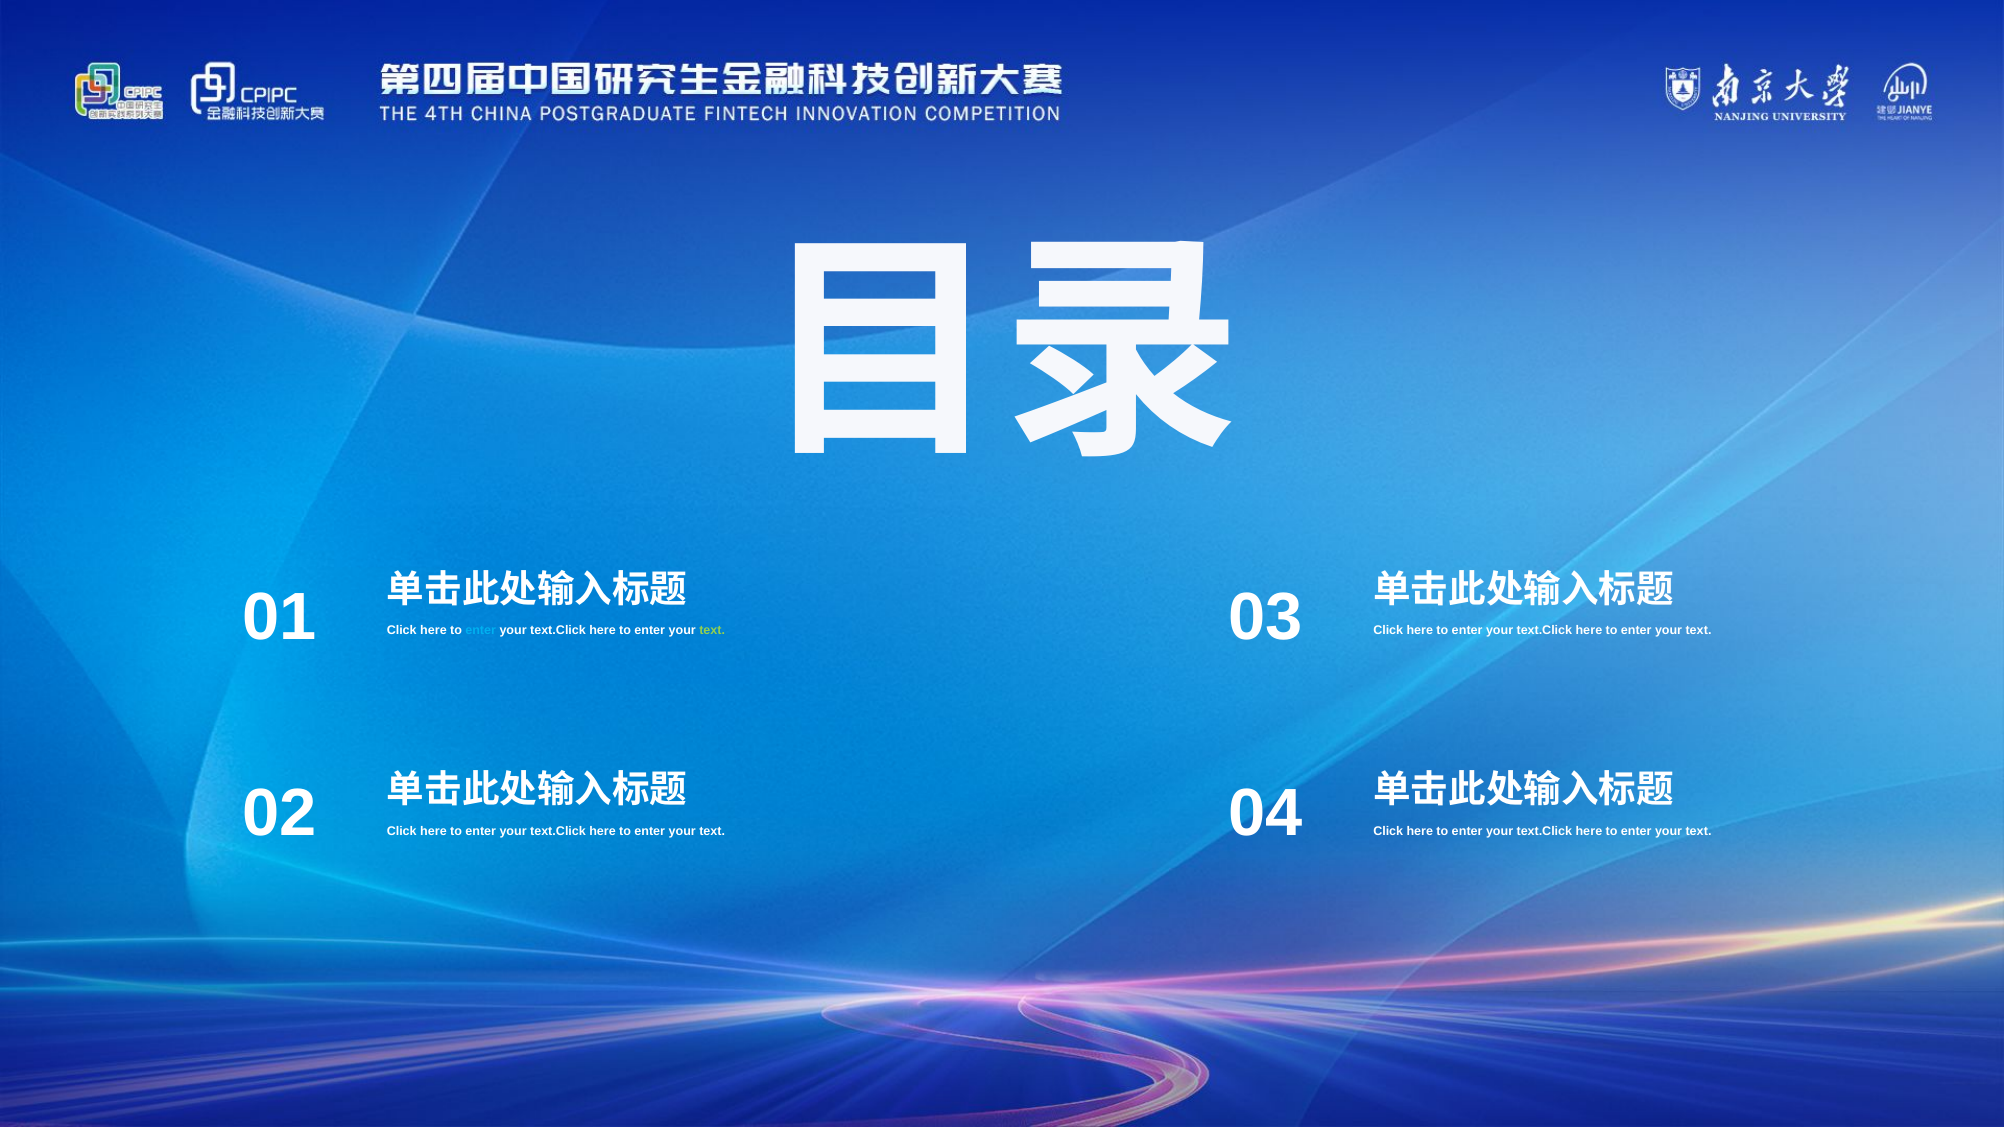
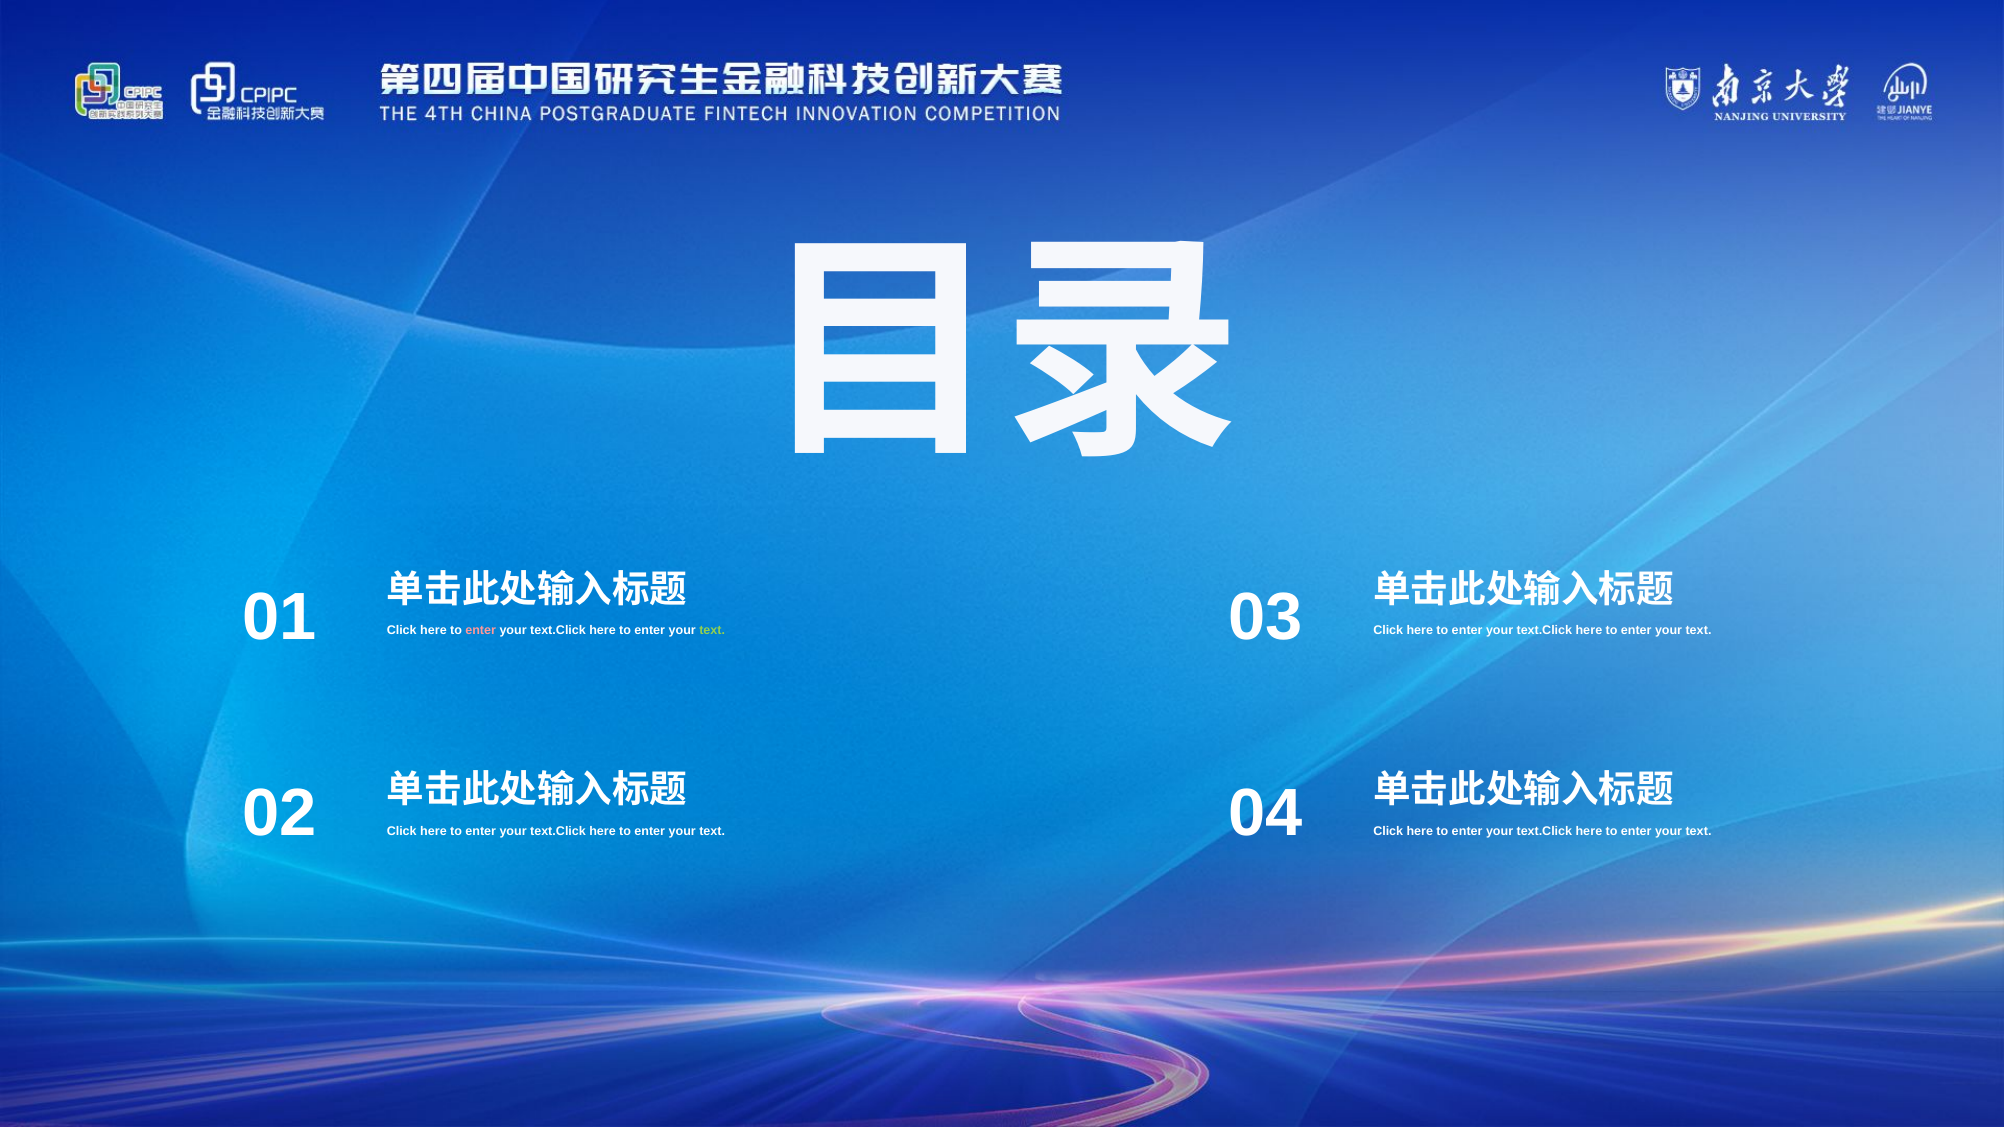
enter colour: light blue -> pink (481, 631)
